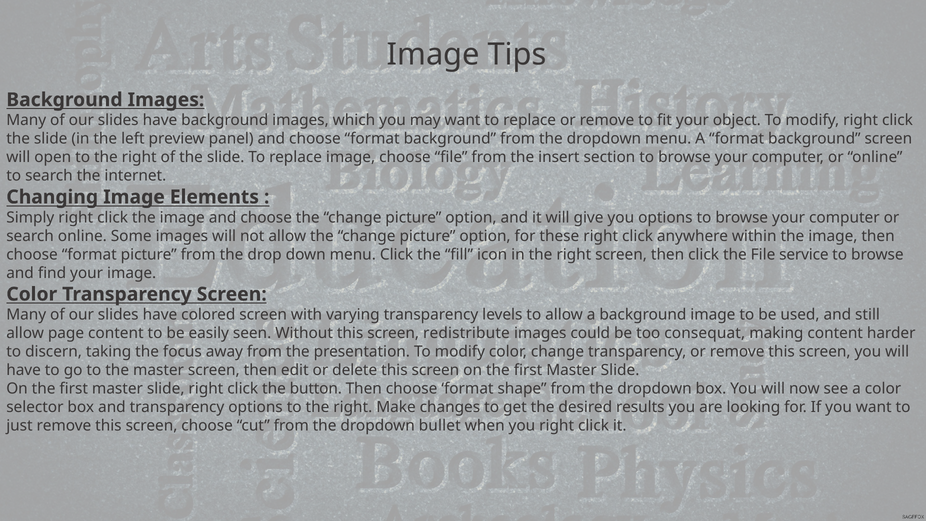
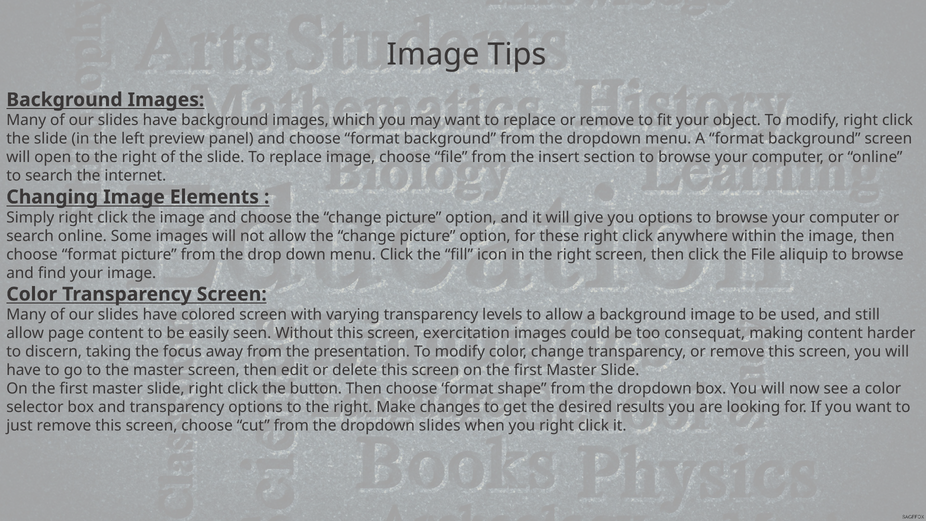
service: service -> aliquip (804, 255)
redistribute: redistribute -> exercitation (466, 333)
dropdown bullet: bullet -> slides (440, 426)
